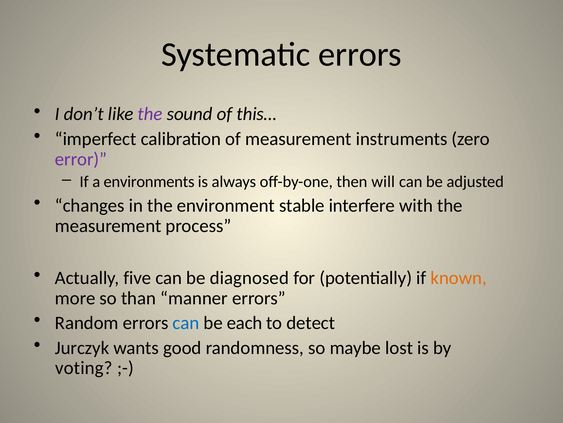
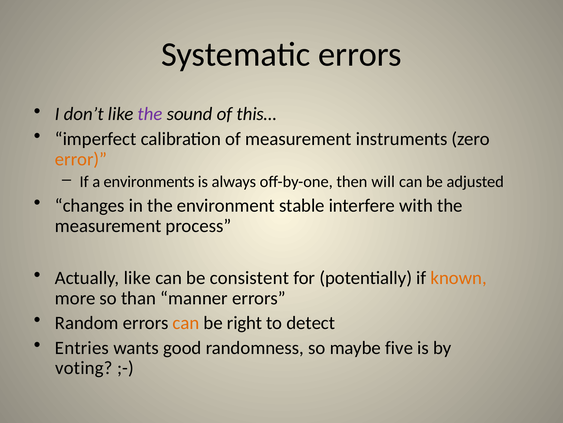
error colour: purple -> orange (81, 159)
Actually five: five -> like (137, 277)
diagnosed: diagnosed -> consistent (249, 277)
can colour: blue -> orange (186, 322)
each: each -> right (245, 322)
Jurczyk: Jurczyk -> Entries (82, 347)
lost: lost -> five (399, 347)
